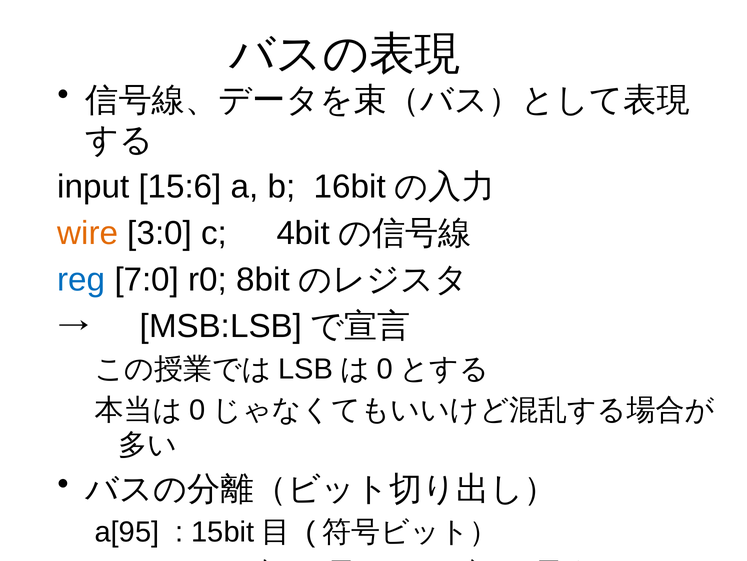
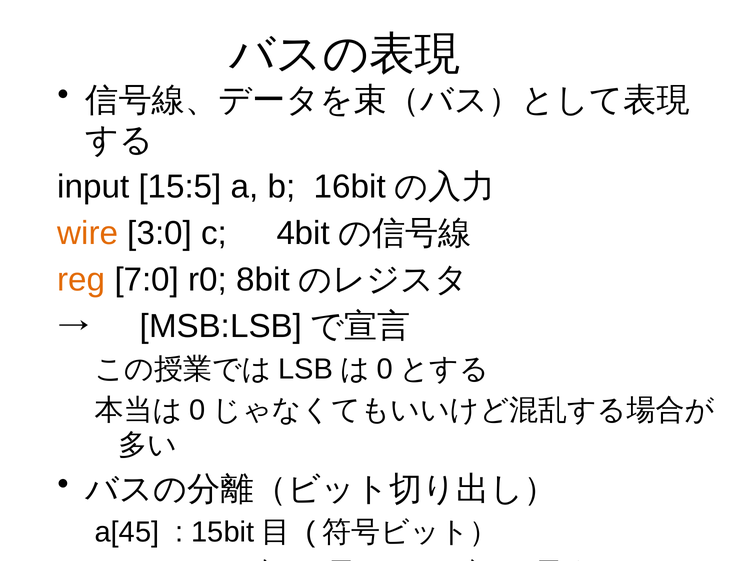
15:6: 15:6 -> 15:5 (180, 186)
reg colour: blue -> orange (81, 279)
a[95: a[95 -> a[45 (127, 532)
